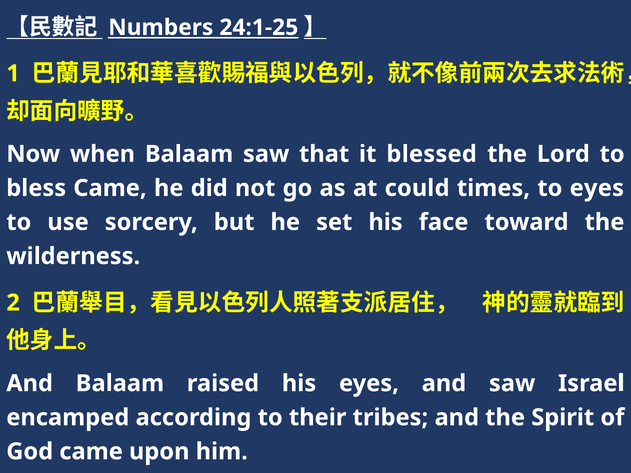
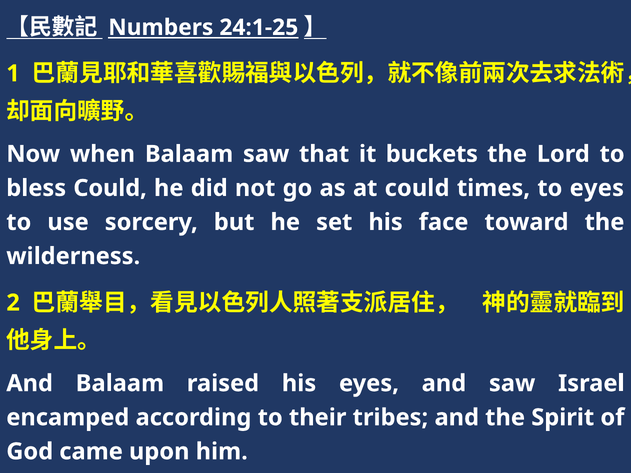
blessed: blessed -> buckets (432, 154)
bless Came: Came -> Could (110, 188)
